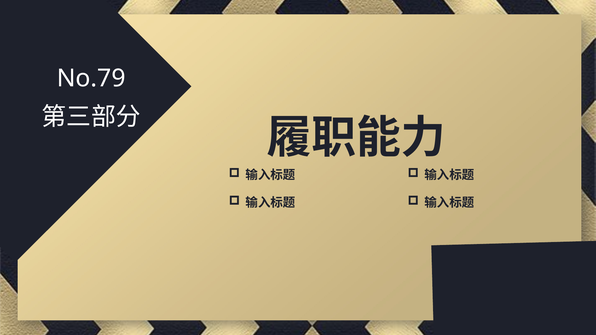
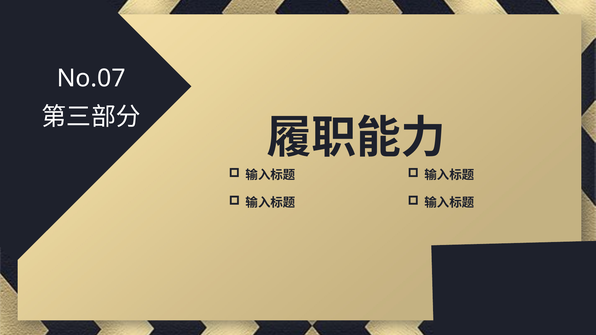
No.79: No.79 -> No.07 (91, 78)
